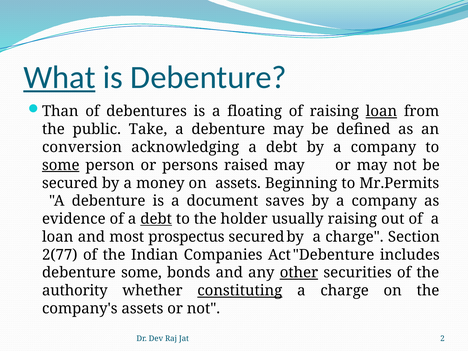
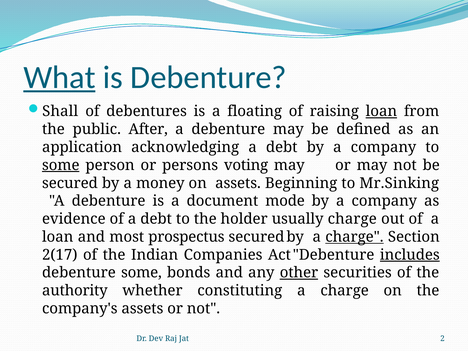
Than: Than -> Shall (60, 111)
Take: Take -> After (148, 129)
conversion: conversion -> application (82, 147)
raised: raised -> voting (246, 165)
Mr.Permits: Mr.Permits -> Mr.Sinking (399, 183)
saves: saves -> mode (285, 201)
debt underline: present -> none (156, 219)
usually raising: raising -> charge (352, 219)
charge underline: none -> present (354, 237)
2(77: 2(77 -> 2(17 (60, 255)
includes underline: none -> present (410, 255)
constituting underline: present -> none (240, 291)
